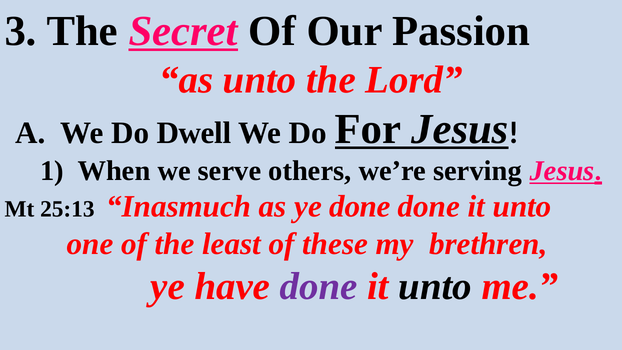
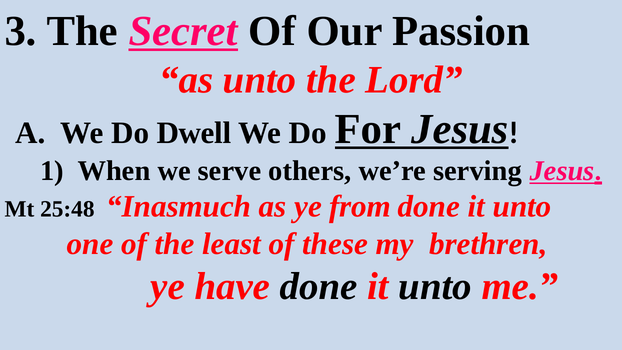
25:13: 25:13 -> 25:48 (67, 209)
ye done: done -> from (360, 207)
done colour: purple -> black (319, 286)
